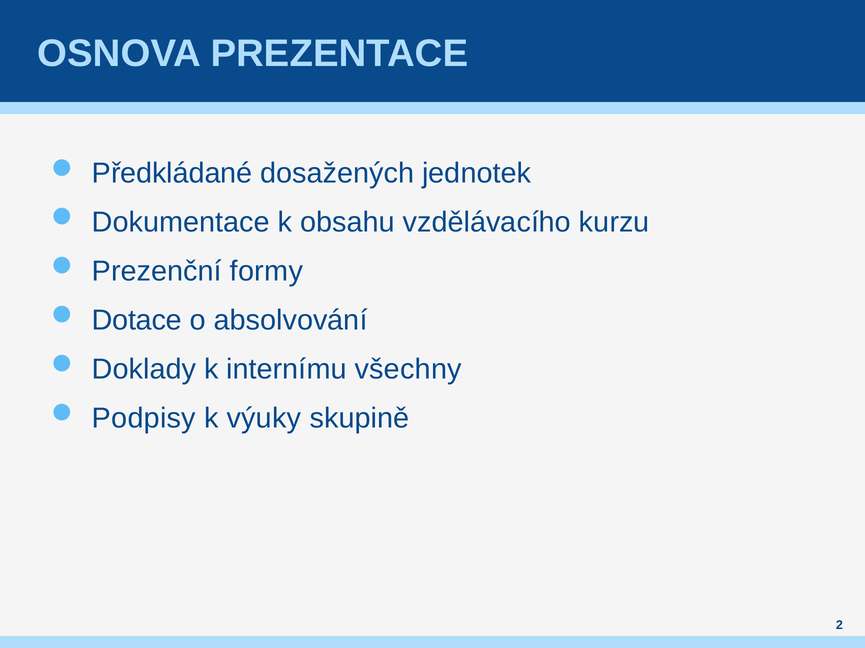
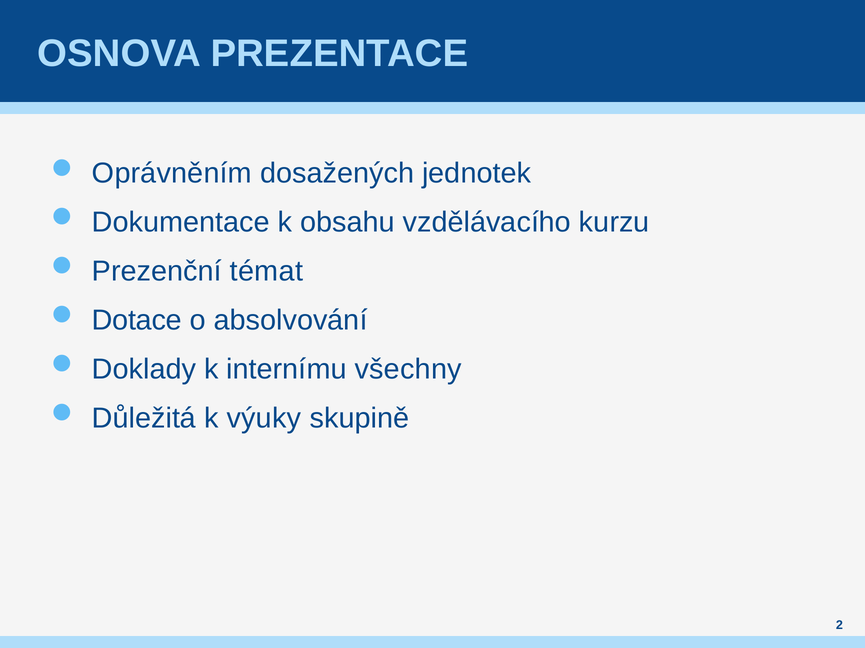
Předkládané: Předkládané -> Oprávněním (172, 173)
formy: formy -> témat (266, 271)
Podpisy: Podpisy -> Důležitá (144, 419)
